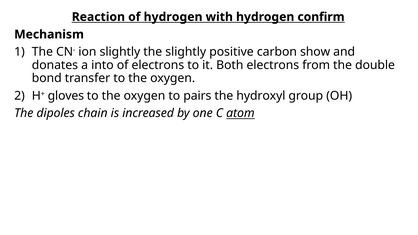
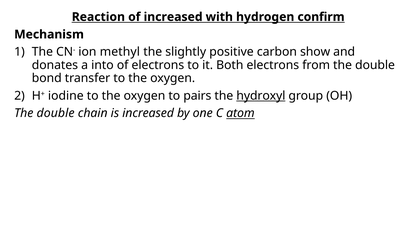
of hydrogen: hydrogen -> increased (173, 17)
ion slightly: slightly -> methyl (120, 52)
gloves: gloves -> iodine (66, 96)
hydroxyl underline: none -> present (261, 96)
dipoles: dipoles -> double (56, 113)
